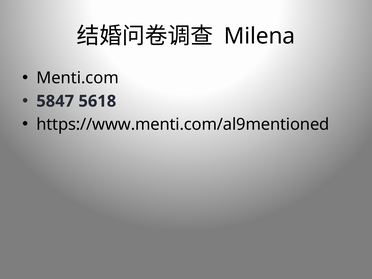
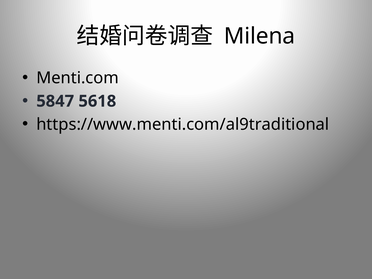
https://www.menti.com/al9mentioned: https://www.menti.com/al9mentioned -> https://www.menti.com/al9traditional (183, 124)
